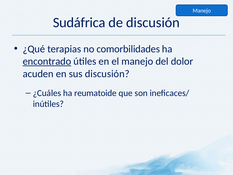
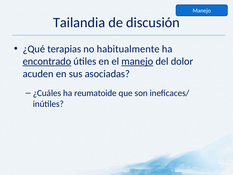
Sudáfrica: Sudáfrica -> Tailandia (79, 23)
comorbilidades: comorbilidades -> habitualmente (128, 49)
manejo underline: none -> present (137, 61)
sus discusión: discusión -> asociadas (107, 74)
